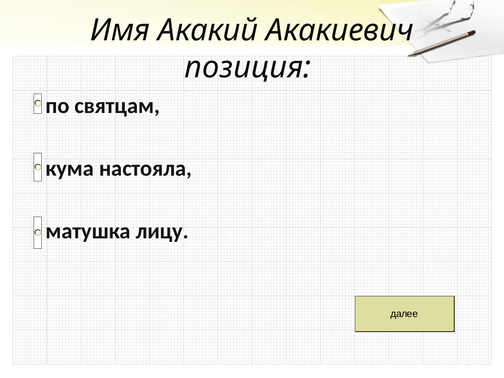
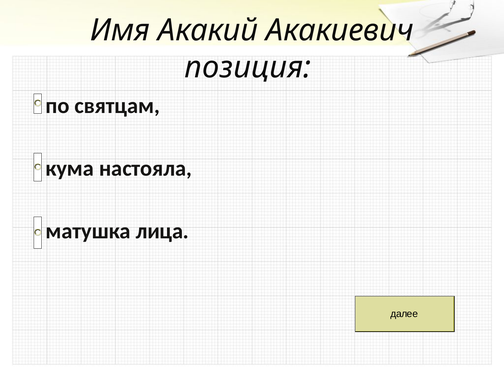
лицу: лицу -> лица (162, 231)
